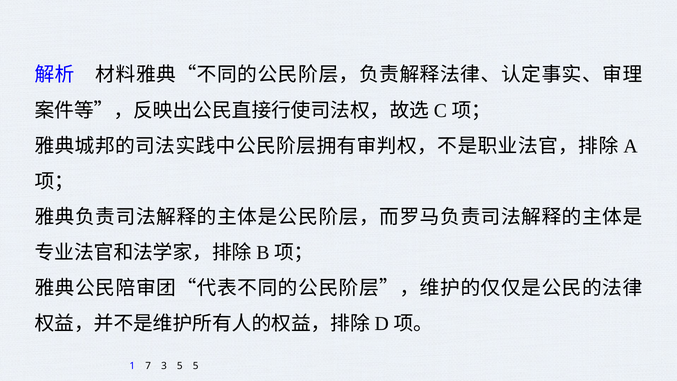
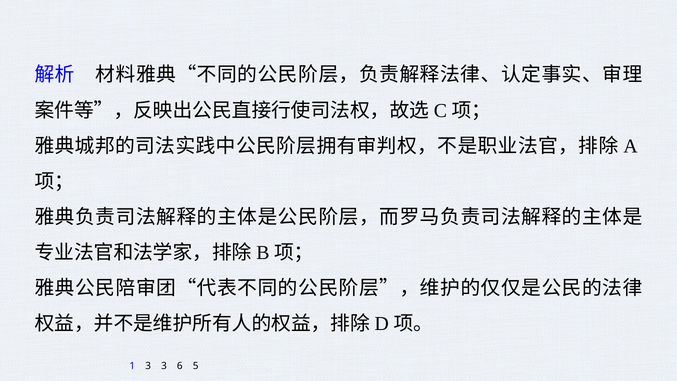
1 7: 7 -> 3 (148, 366)
3 5: 5 -> 6 (180, 366)
